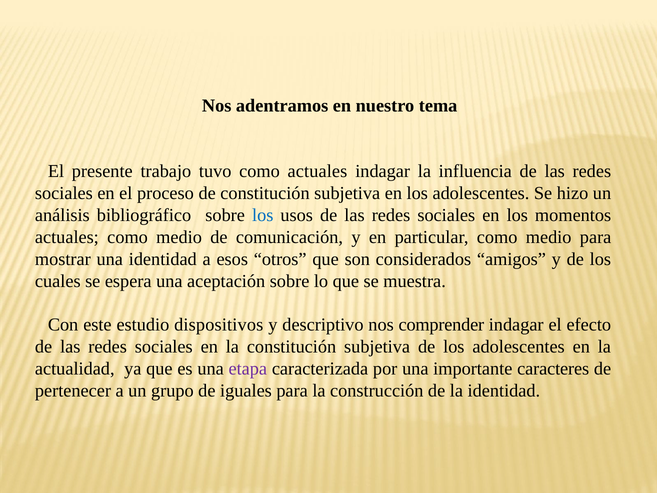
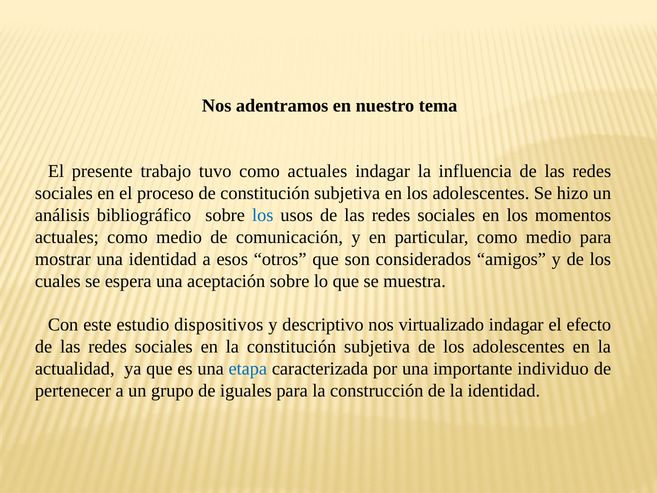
comprender: comprender -> virtualizado (441, 325)
etapa colour: purple -> blue (248, 369)
caracteres: caracteres -> individuo (553, 369)
